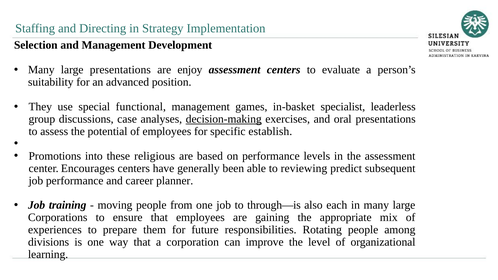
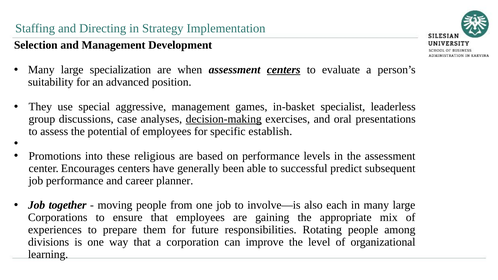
large presentations: presentations -> specialization (120, 70)
enjoy: enjoy -> when (190, 70)
centers underline: none -> present (284, 70)
functional: functional -> aggressive (141, 107)
reviewing: reviewing -> successful (304, 168)
training: training -> together (68, 205)
through—is: through—is -> involve—is (274, 205)
